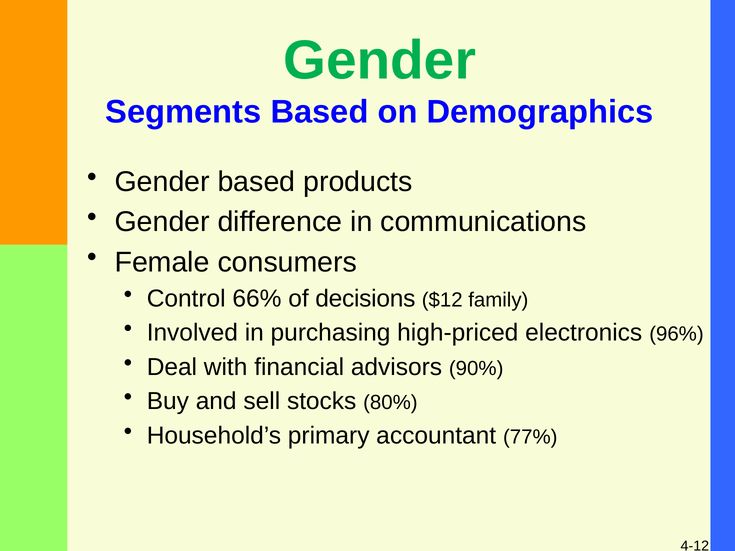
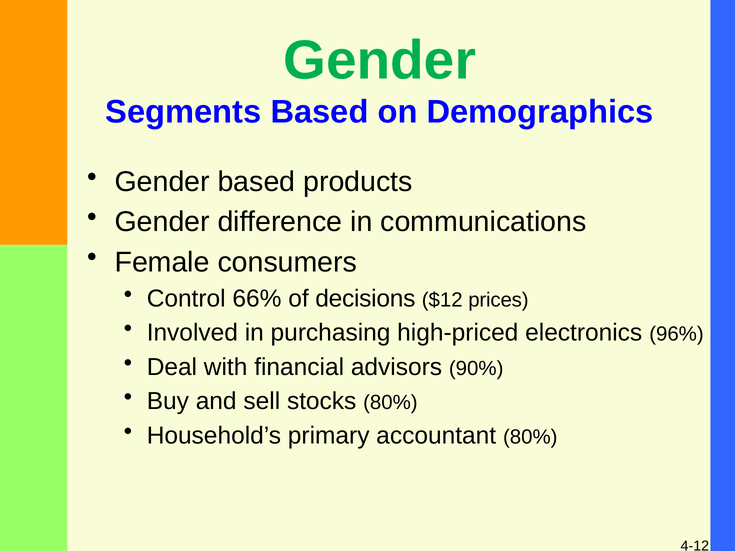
family: family -> prices (498, 300)
accountant 77%: 77% -> 80% (530, 437)
